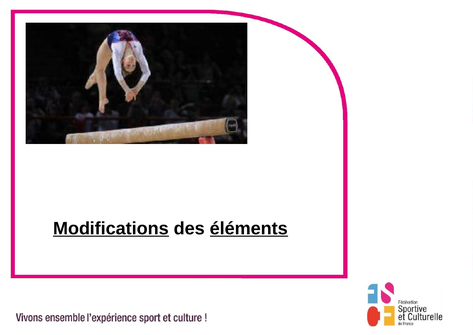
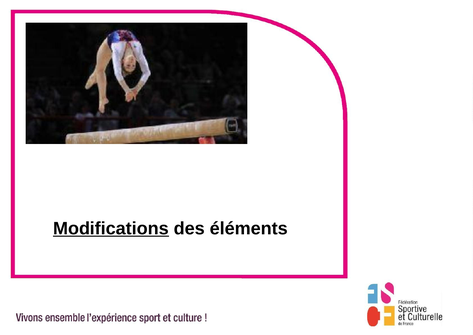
éléments underline: present -> none (249, 228)
